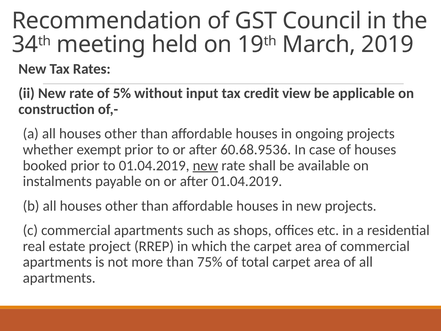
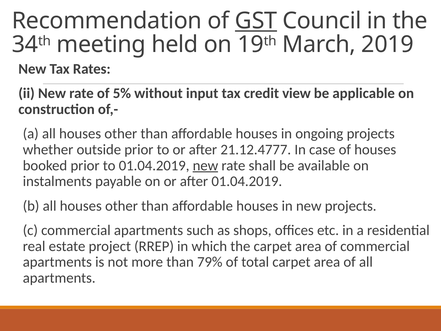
GST underline: none -> present (256, 21)
exempt: exempt -> outside (99, 149)
60.68.9536: 60.68.9536 -> 21.12.4777 (256, 149)
75%: 75% -> 79% (210, 262)
